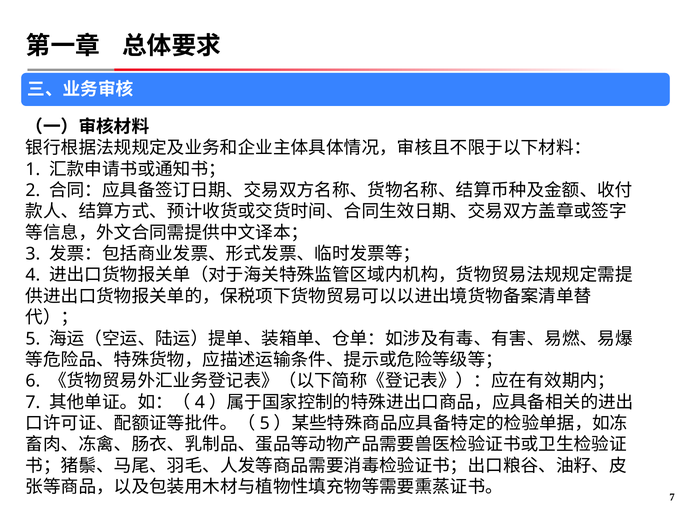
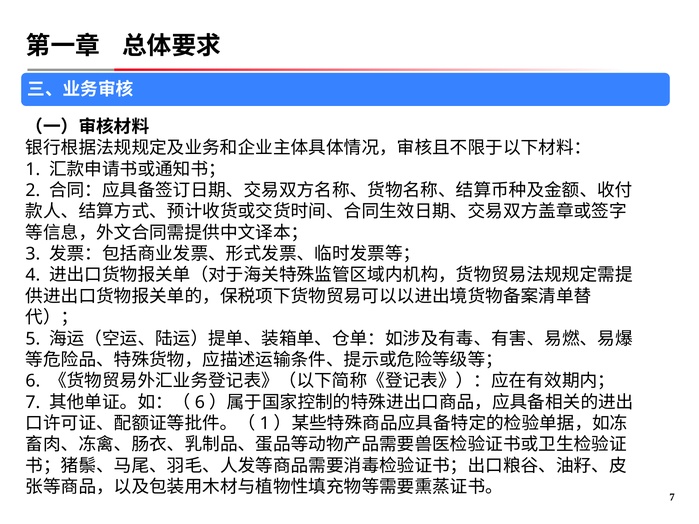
4: 4 -> 6 (200, 402)
5: 5 -> 1 (265, 424)
